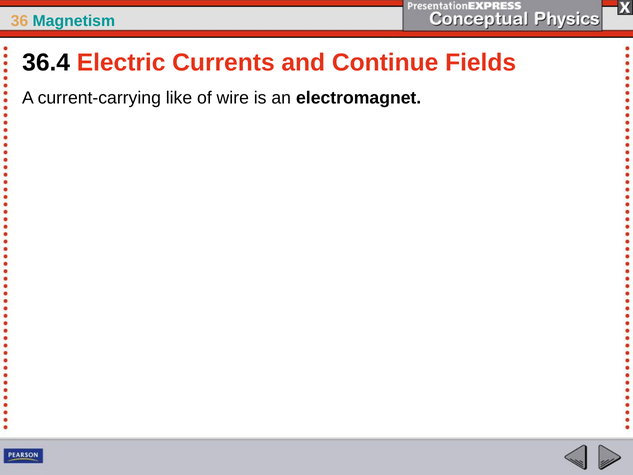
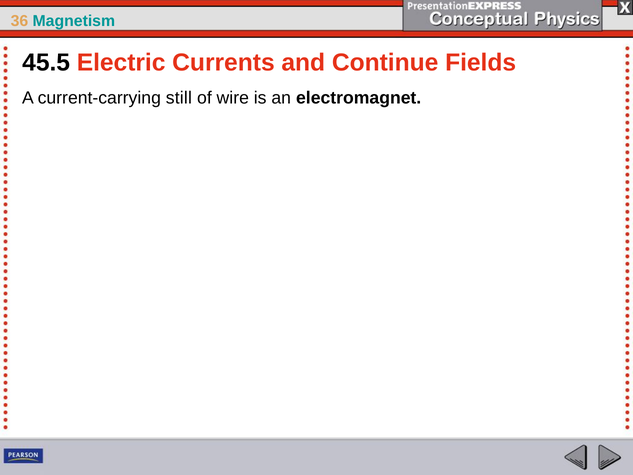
36.4: 36.4 -> 45.5 (46, 63)
like: like -> still (179, 98)
